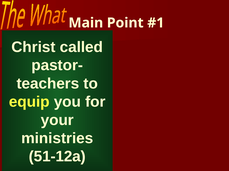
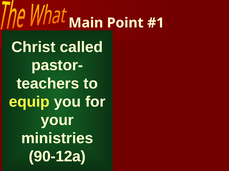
51-12a: 51-12a -> 90-12a (57, 157)
